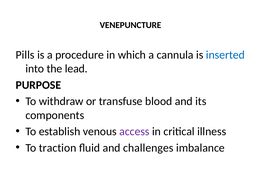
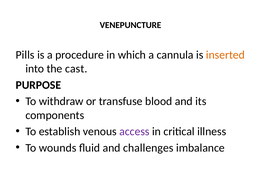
inserted colour: blue -> orange (225, 55)
lead: lead -> cast (76, 69)
traction: traction -> wounds (58, 148)
